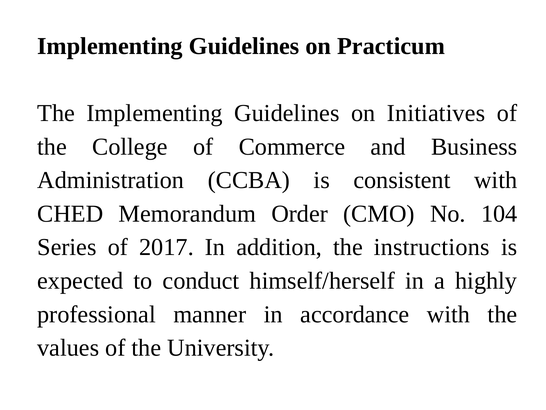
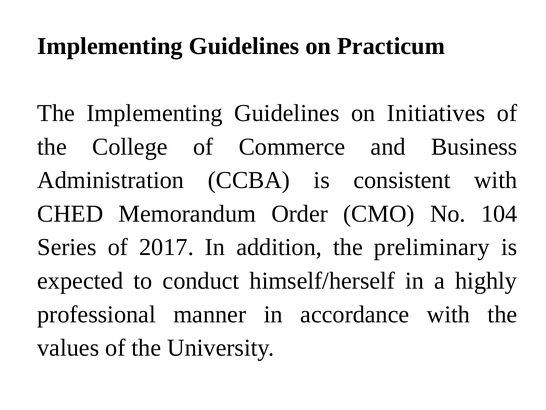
instructions: instructions -> preliminary (432, 247)
